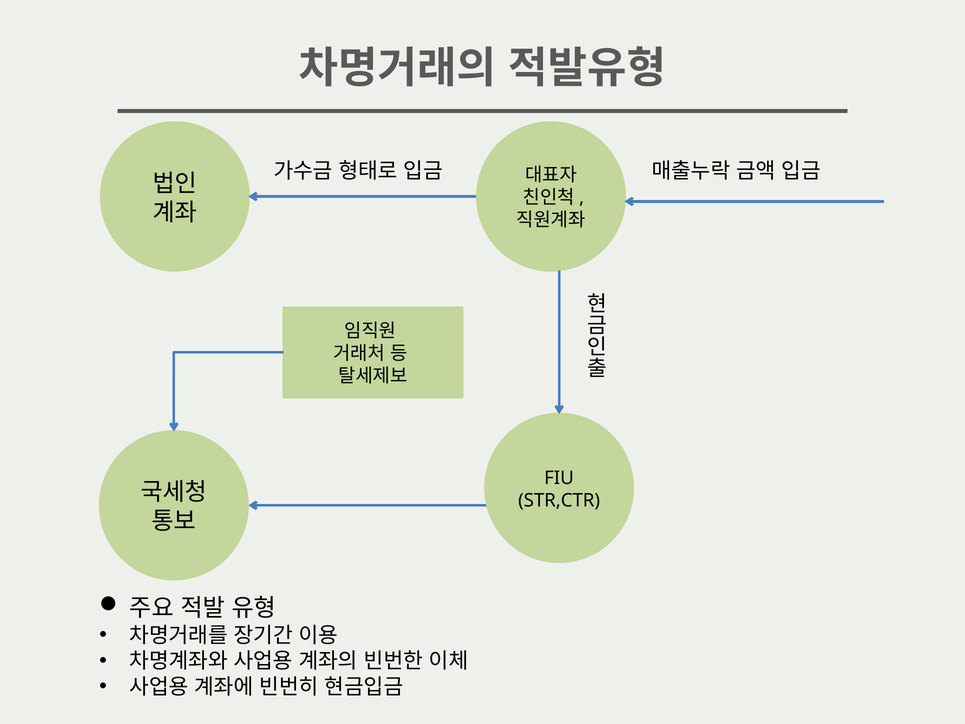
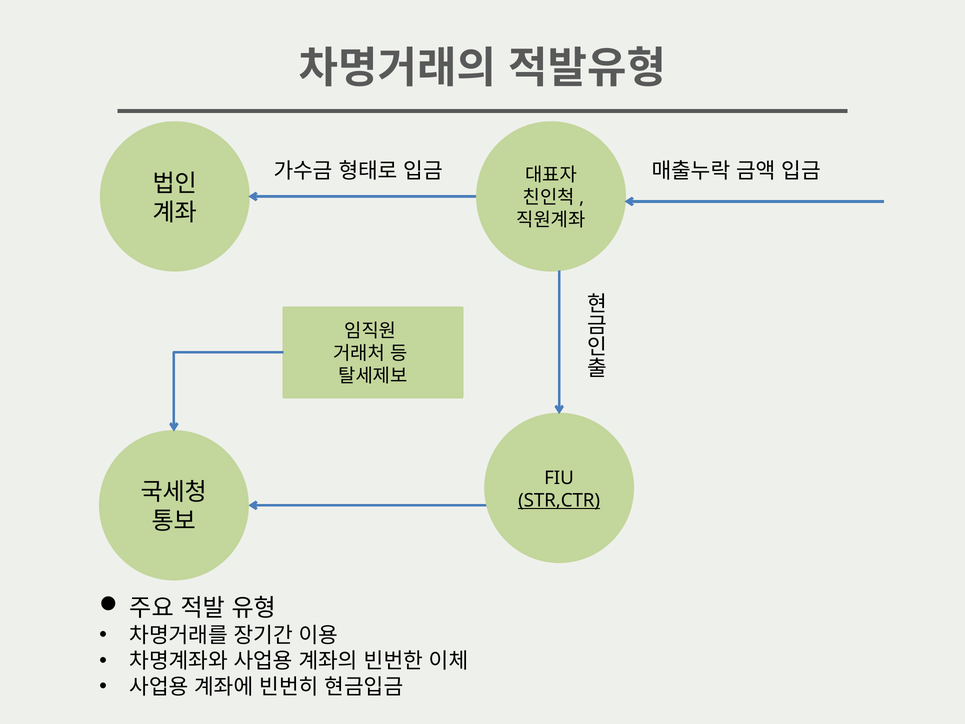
STR,CTR underline: none -> present (559, 500)
